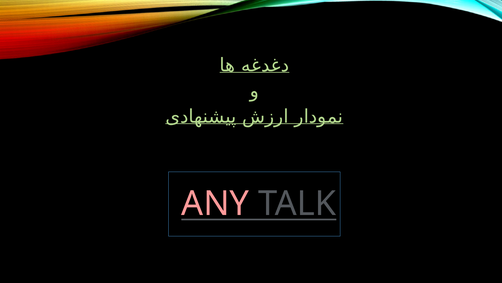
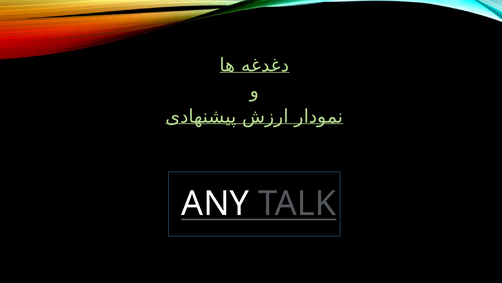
ANY colour: pink -> white (215, 203)
